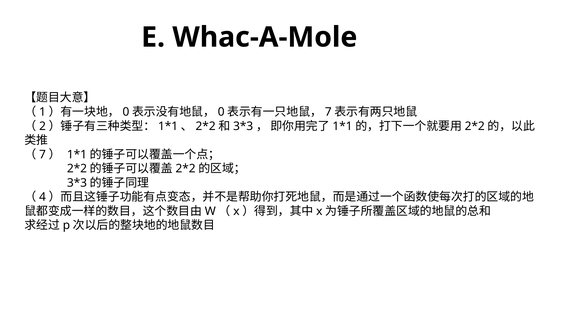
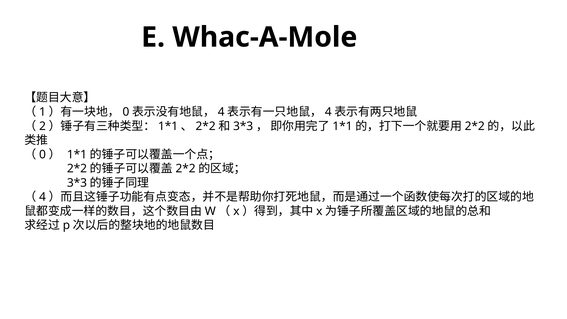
0: 0 -> 4 (221, 112)
7: 7 -> 4 (328, 112)
7: 7 -> 0 (42, 154)
